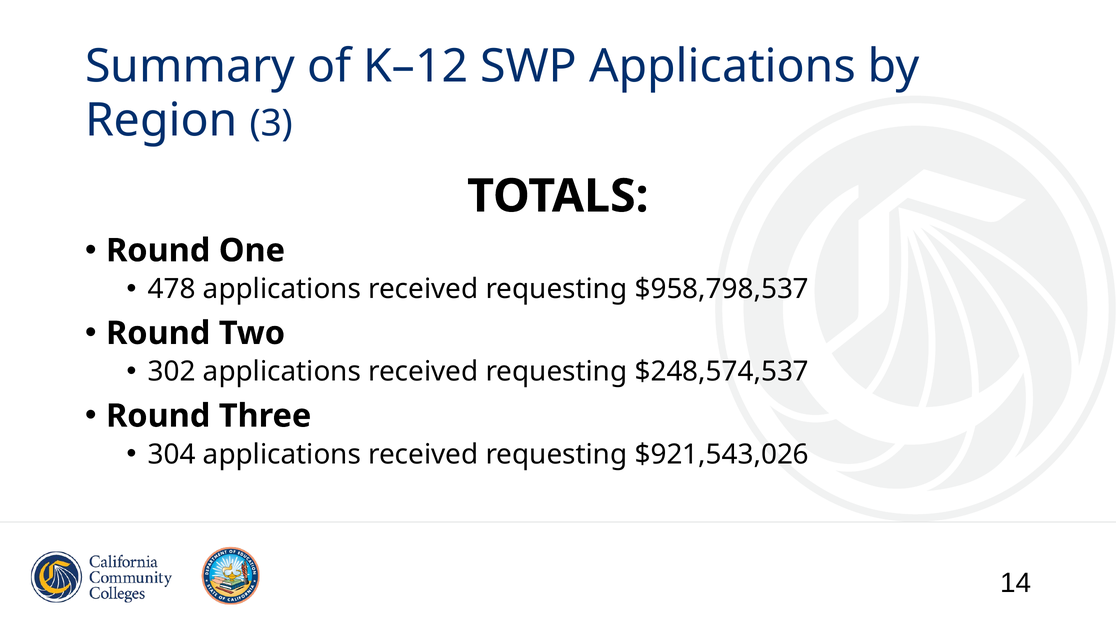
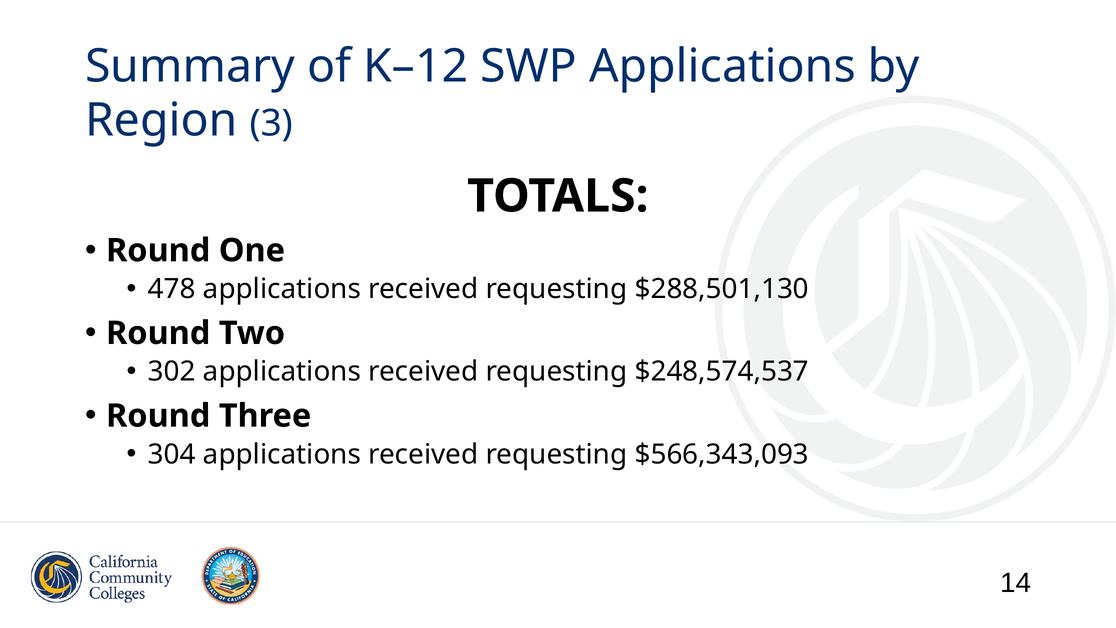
$958,798,537: $958,798,537 -> $288,501,130 (722, 289)
$921,543,026: $921,543,026 -> $566,343,093 (722, 454)
